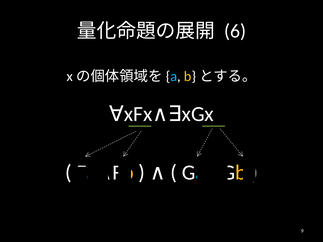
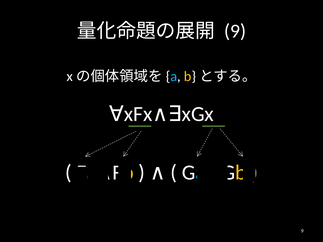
6: 6 -> 9 (235, 31)
